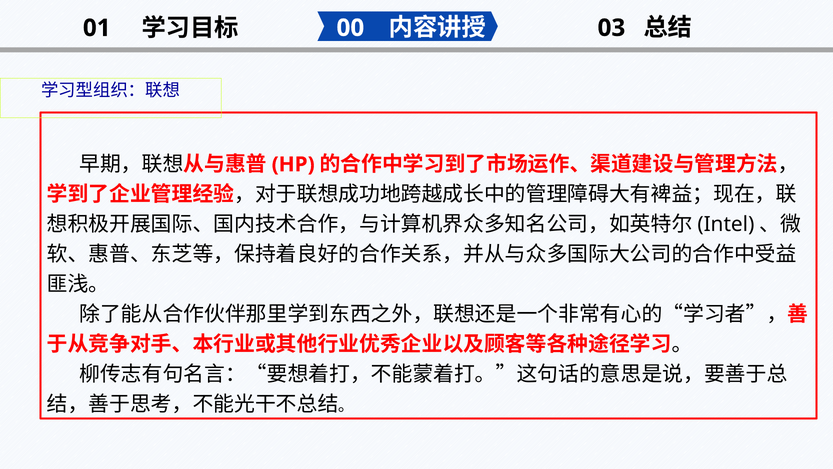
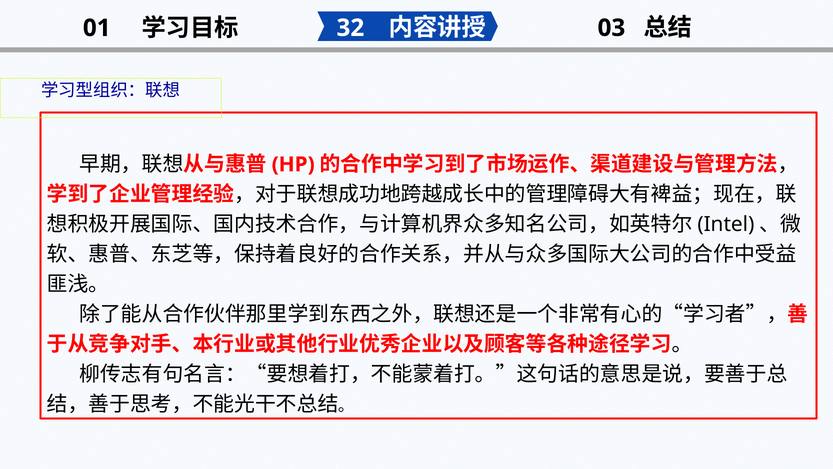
00: 00 -> 32 (350, 28)
